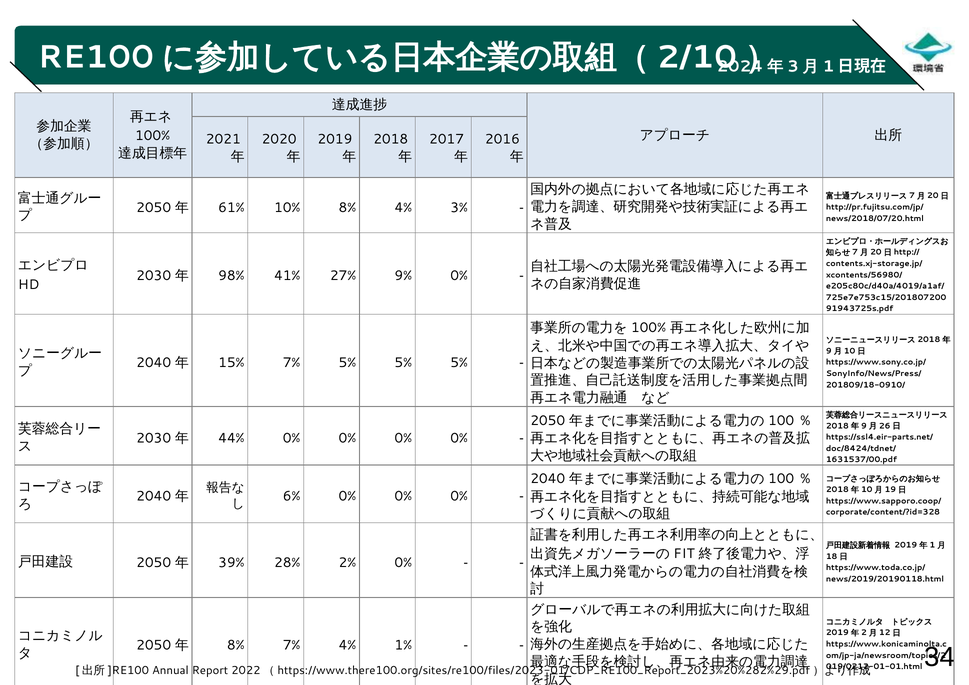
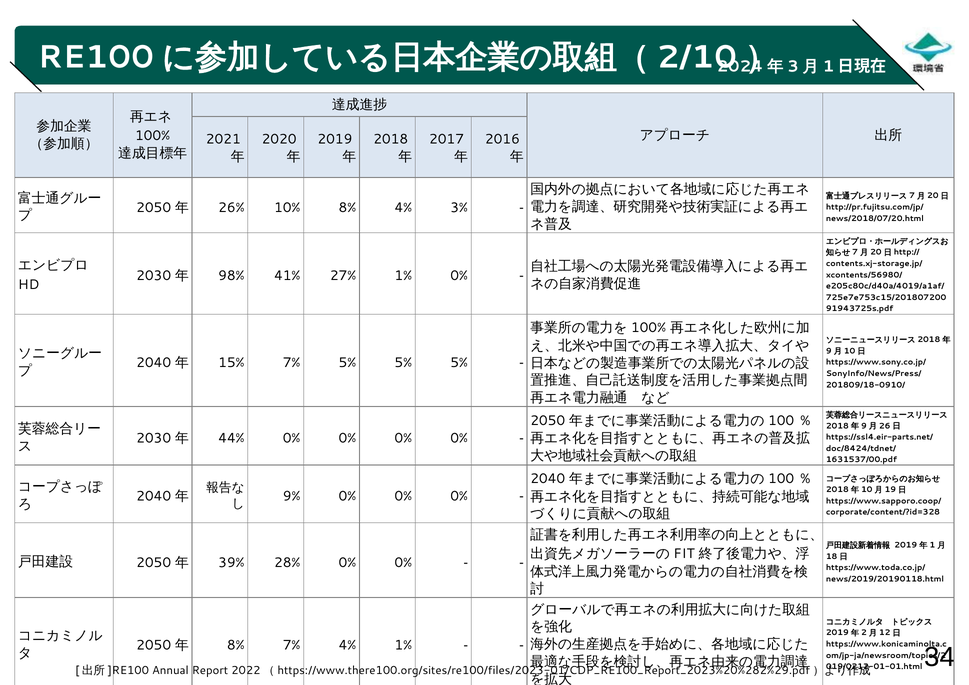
61%: 61% -> 26% (231, 208)
27% 9%: 9% -> 1% (403, 276)
6%: 6% -> 9% (292, 496)
28% 2%: 2% -> 0% (347, 563)
